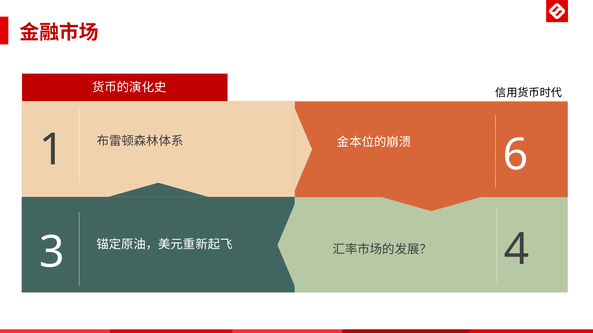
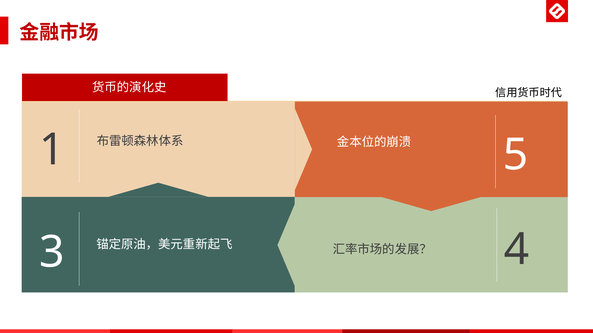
6: 6 -> 5 (515, 155)
